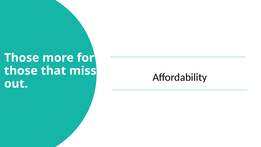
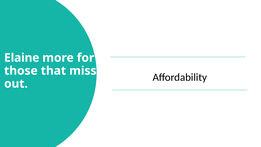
Those: Those -> Elaine (22, 58)
